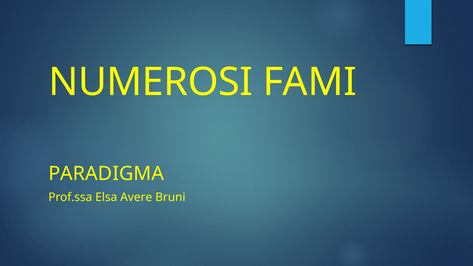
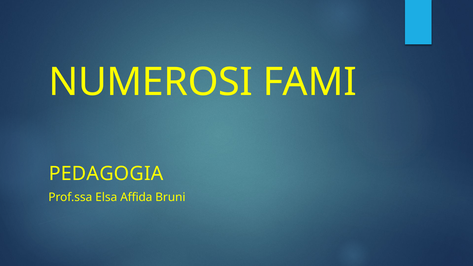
PARADIGMA: PARADIGMA -> PEDAGOGIA (106, 174)
Avere: Avere -> Affida (136, 197)
